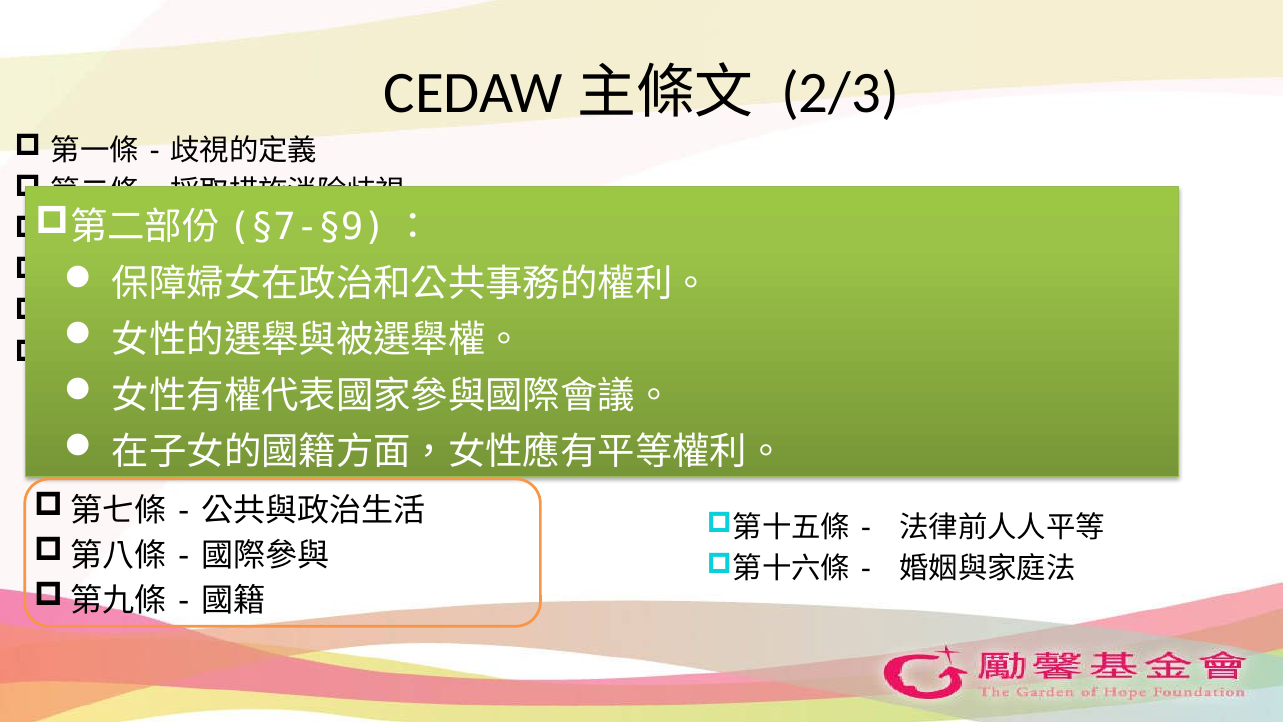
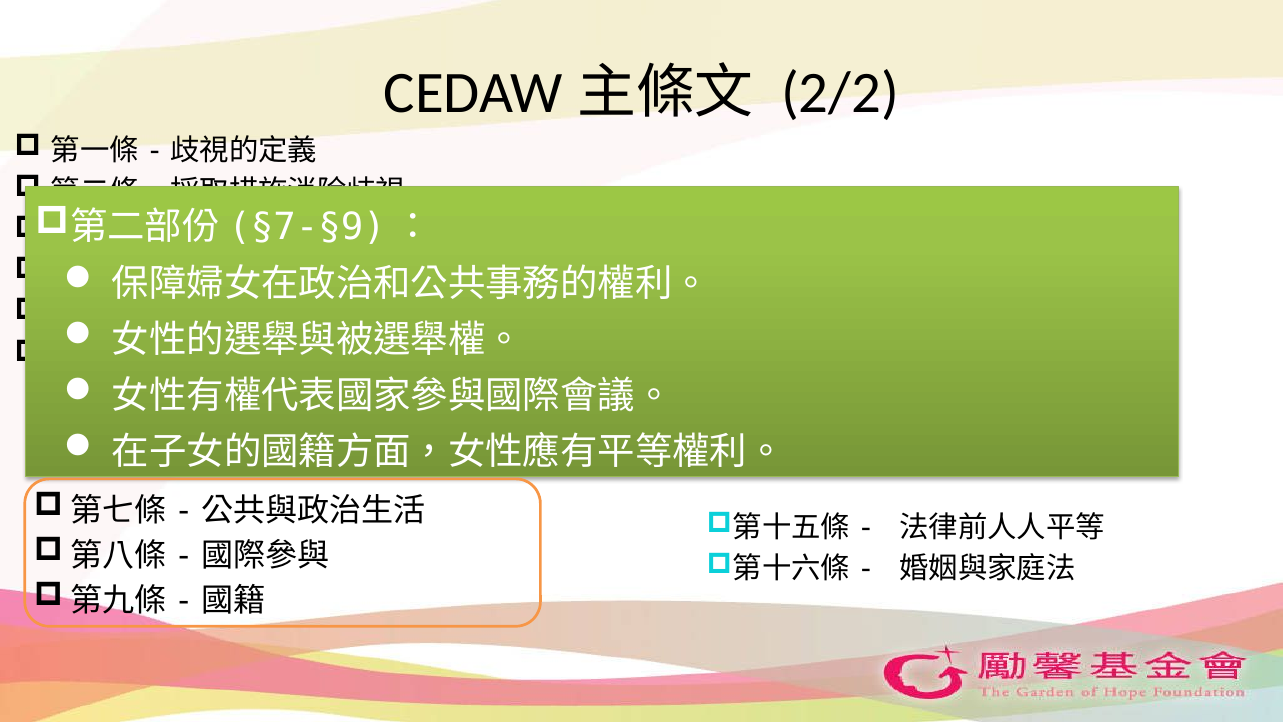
2/3: 2/3 -> 2/2 (840, 93)
